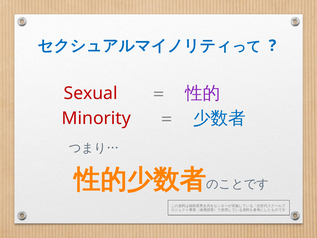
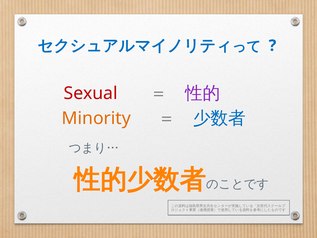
Minority colour: red -> orange (96, 118)
